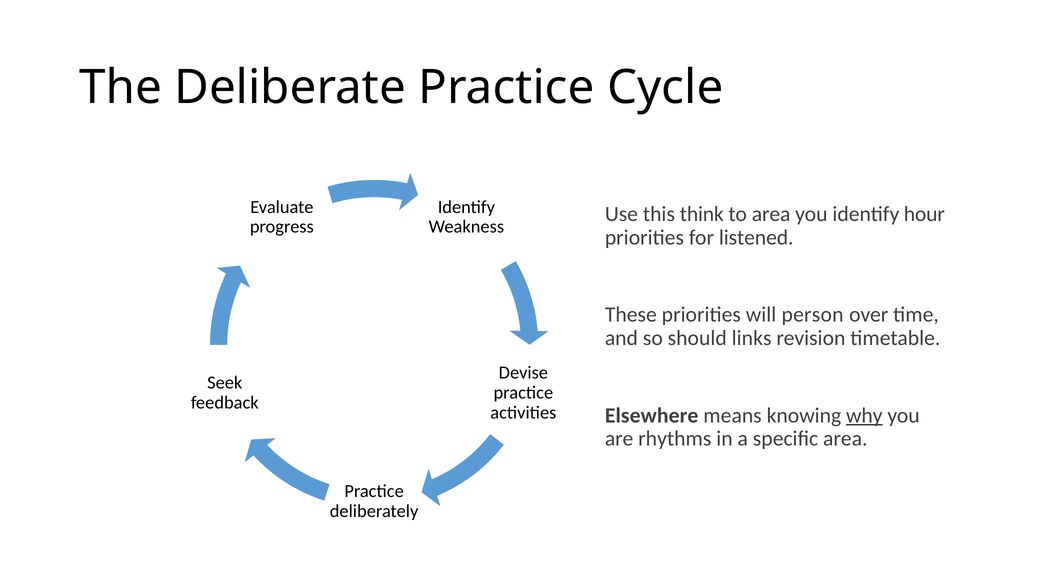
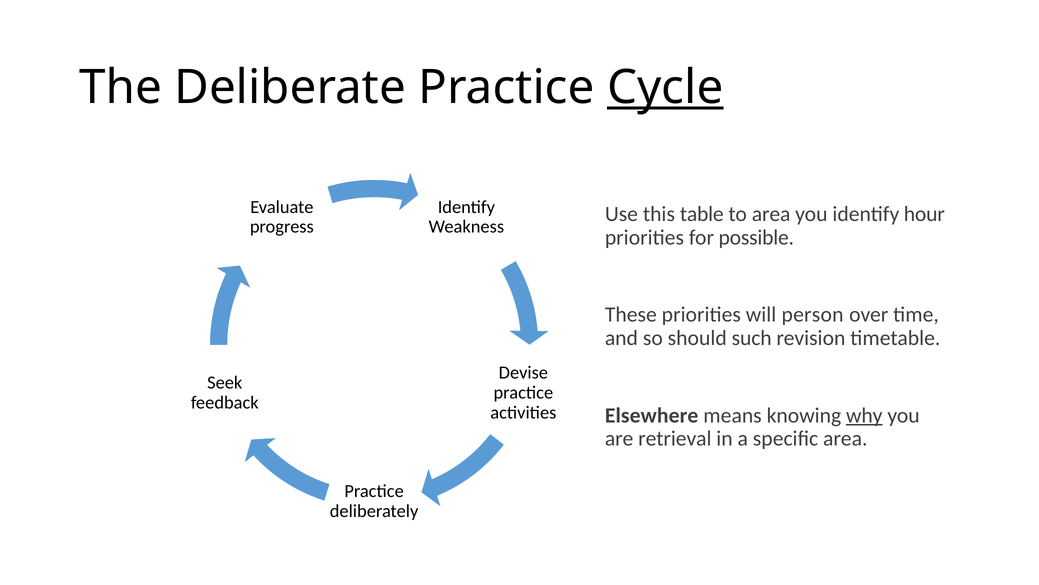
Cycle underline: none -> present (665, 87)
think: think -> table (702, 214)
listened: listened -> possible (756, 237)
links: links -> such (752, 338)
rhythms: rhythms -> retrieval (675, 438)
